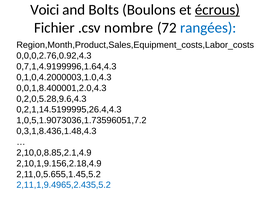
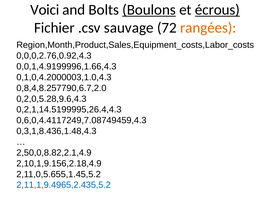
Boulons underline: none -> present (149, 10)
nombre: nombre -> sauvage (129, 28)
rangées colour: blue -> orange (208, 28)
0,7,1,4.9199996,1.64,4.3: 0,7,1,4.9199996,1.64,4.3 -> 0,0,1,4.9199996,1.66,4.3 (66, 67)
0,0,1,8.400001,2.0,4.3: 0,0,1,8.400001,2.0,4.3 -> 0,8,4,8.257790,6.7,2.0 (61, 88)
1,0,5,1.9073036,1.73596051,7.2: 1,0,5,1.9073036,1.73596051,7.2 -> 0,6,0,4.4117249,7.08749459,4.3 (81, 121)
2,10,0,8.85,2.1,4.9: 2,10,0,8.85,2.1,4.9 -> 2,50,0,8.82,2.1,4.9 (54, 153)
